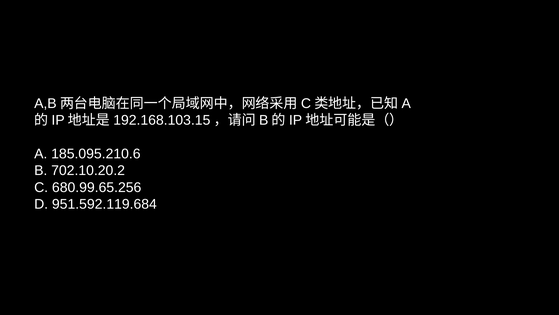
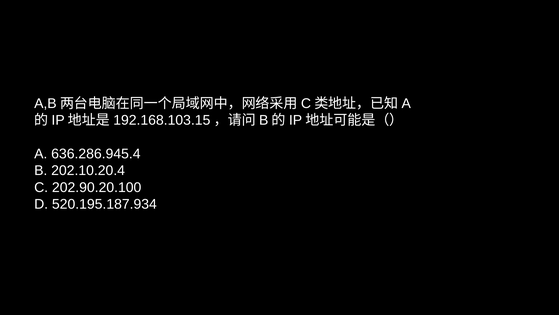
185.095.210.6: 185.095.210.6 -> 636.286.945.4 (96, 154)
702.10.20.2: 702.10.20.2 -> 202.10.20.4 (88, 170)
680.99.65.256: 680.99.65.256 -> 202.90.20.100 (97, 187)
951.592.119.684: 951.592.119.684 -> 520.195.187.934 (104, 204)
